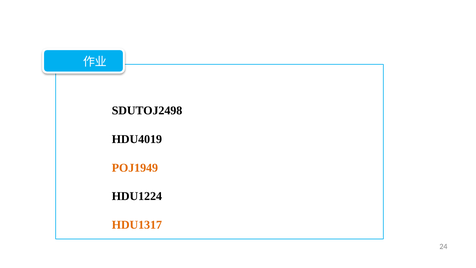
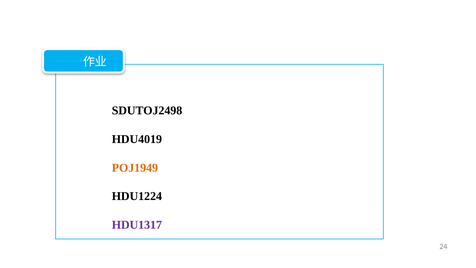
HDU1317 colour: orange -> purple (137, 225)
